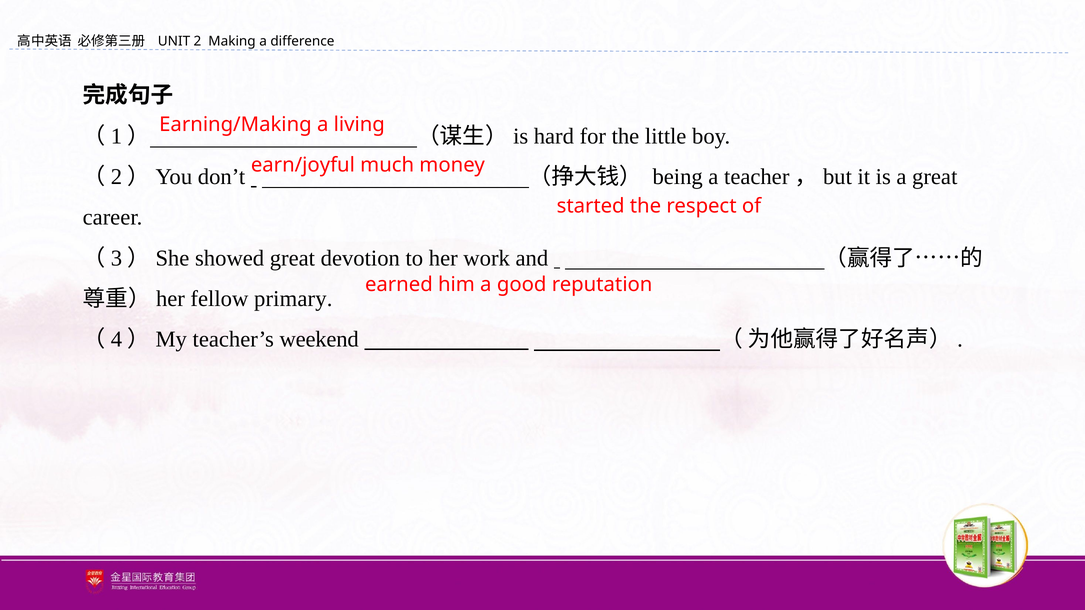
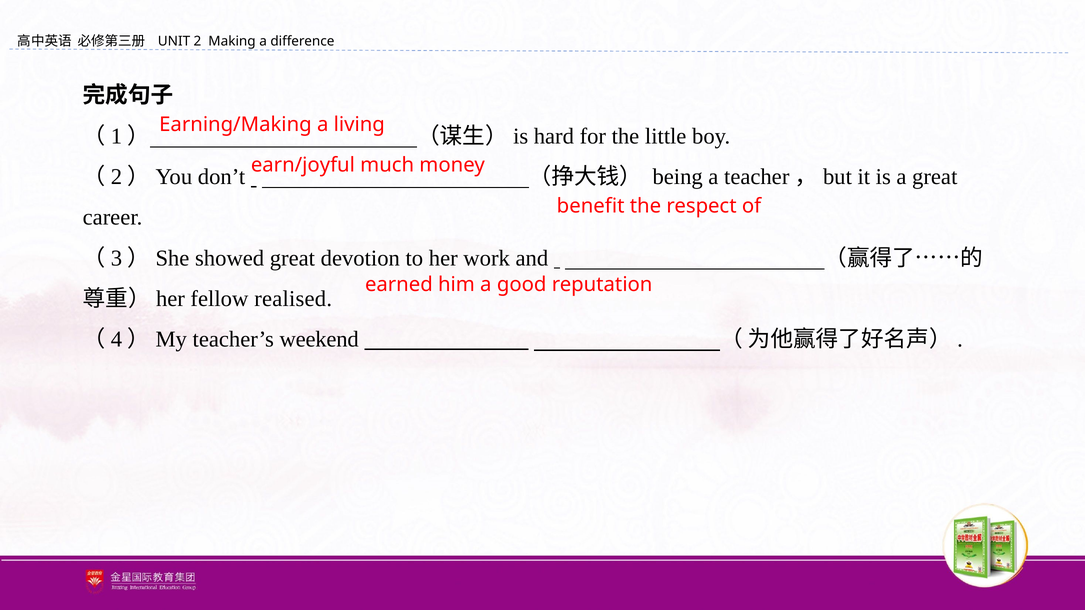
started: started -> benefit (591, 206)
primary: primary -> realised (293, 299)
